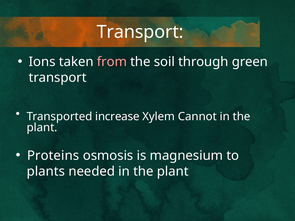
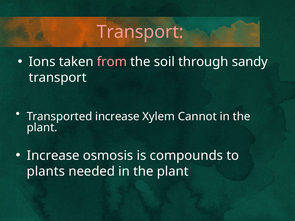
Transport colour: white -> pink (140, 32)
green: green -> sandy (250, 62)
Proteins: Proteins -> Increase (53, 156)
magnesium: magnesium -> compounds (186, 156)
